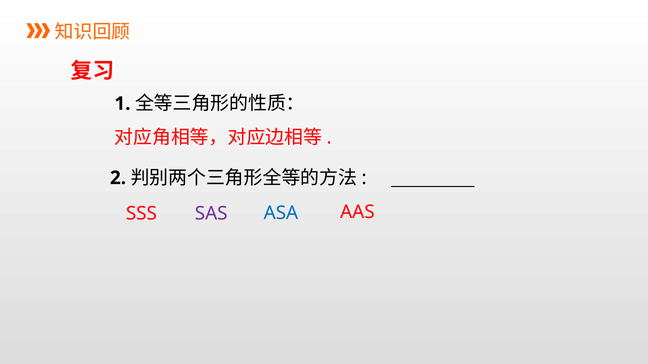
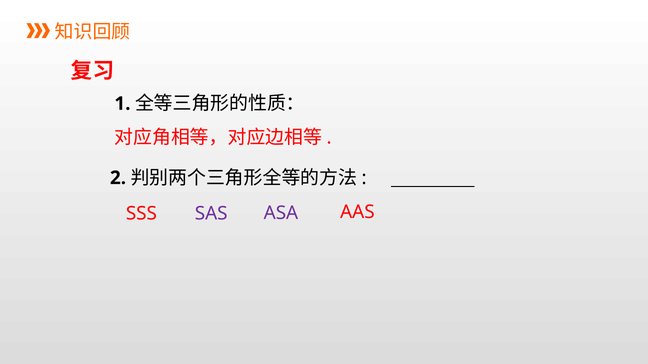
ASA colour: blue -> purple (281, 213)
